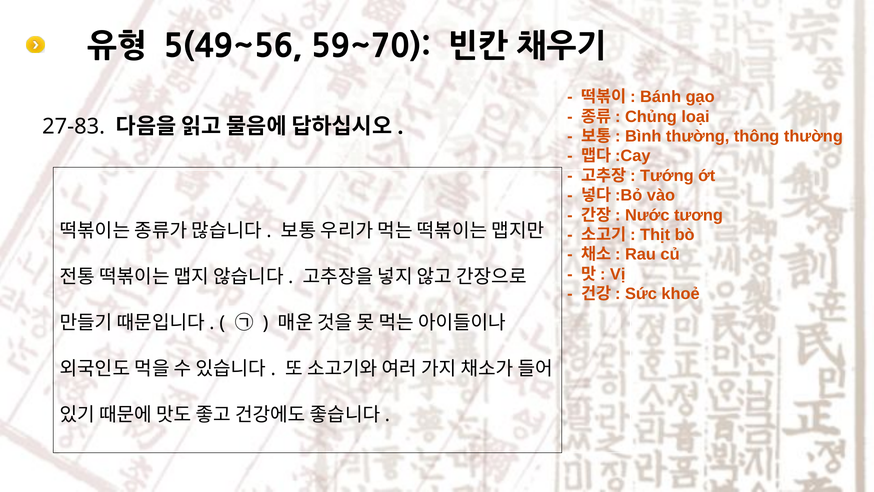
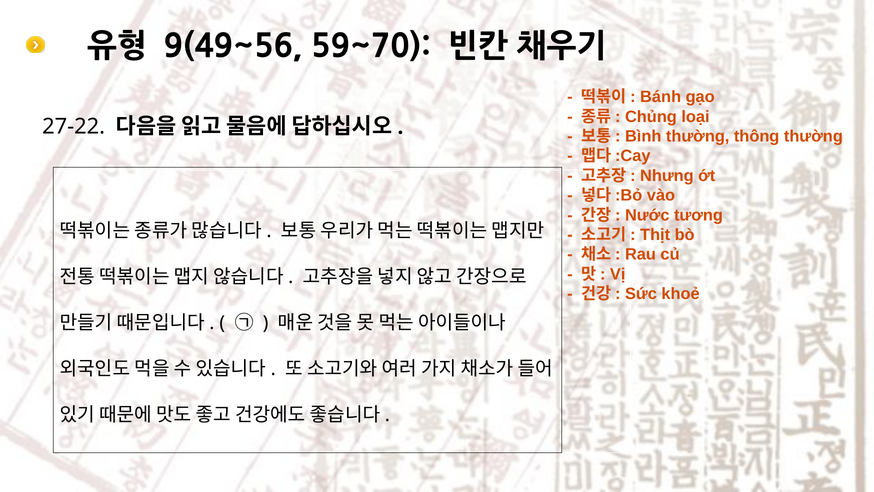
5(49~56: 5(49~56 -> 9(49~56 (233, 47)
27-83: 27-83 -> 27-22 (74, 127)
Tướng: Tướng -> Nhưng (667, 176)
